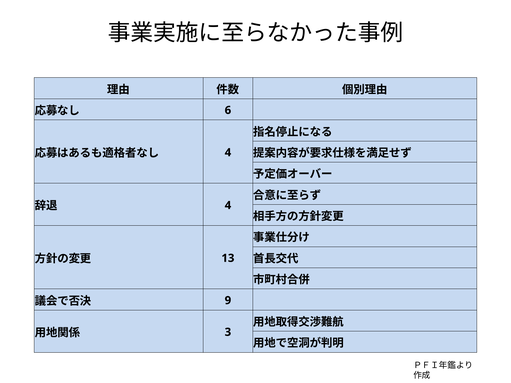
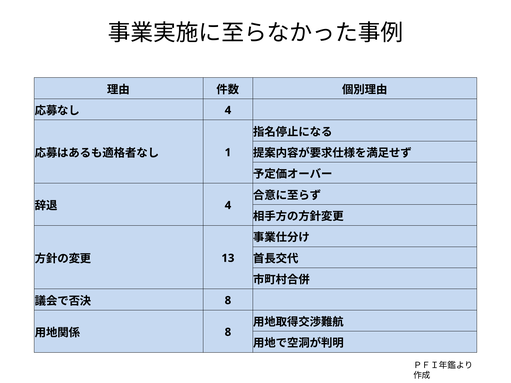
6: 6 -> 4 (228, 110)
4: 4 -> 1 (228, 153)
9: 9 -> 8 (228, 301)
3: 3 -> 8 (228, 332)
